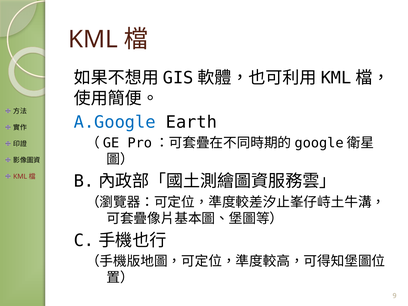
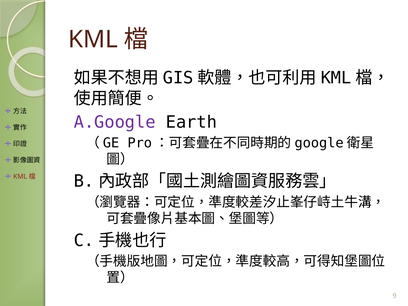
A.Google colour: blue -> purple (115, 122)
